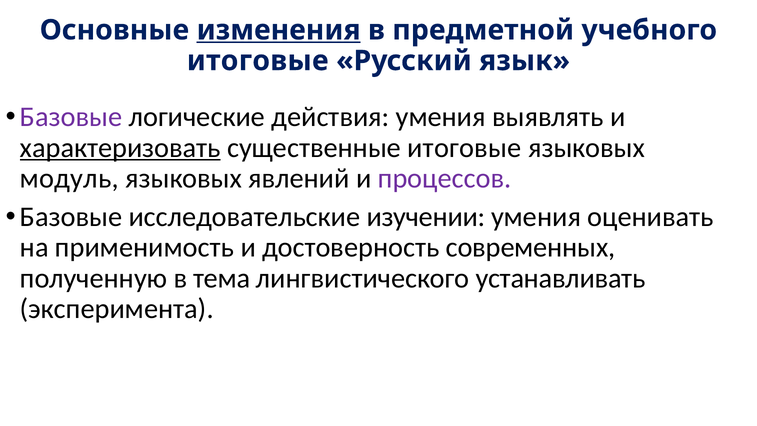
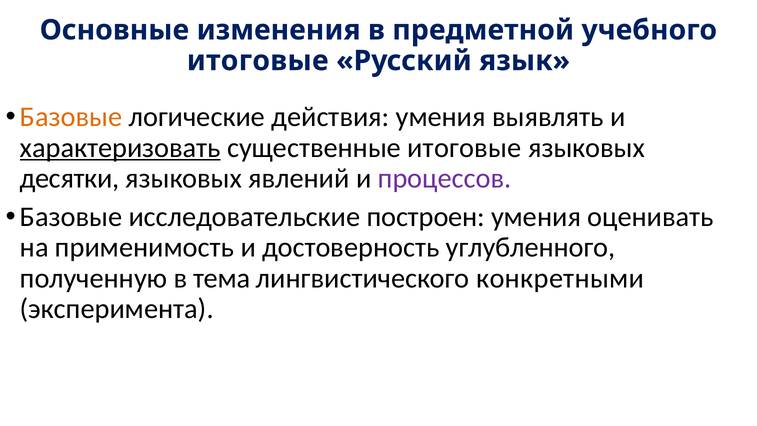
изменения underline: present -> none (279, 30)
Базовые colour: purple -> orange (71, 117)
модуль: модуль -> десятки (69, 178)
изучении: изучении -> построен (426, 217)
современных: современных -> углубленного (531, 247)
устанавливать: устанавливать -> конкретными (560, 278)
